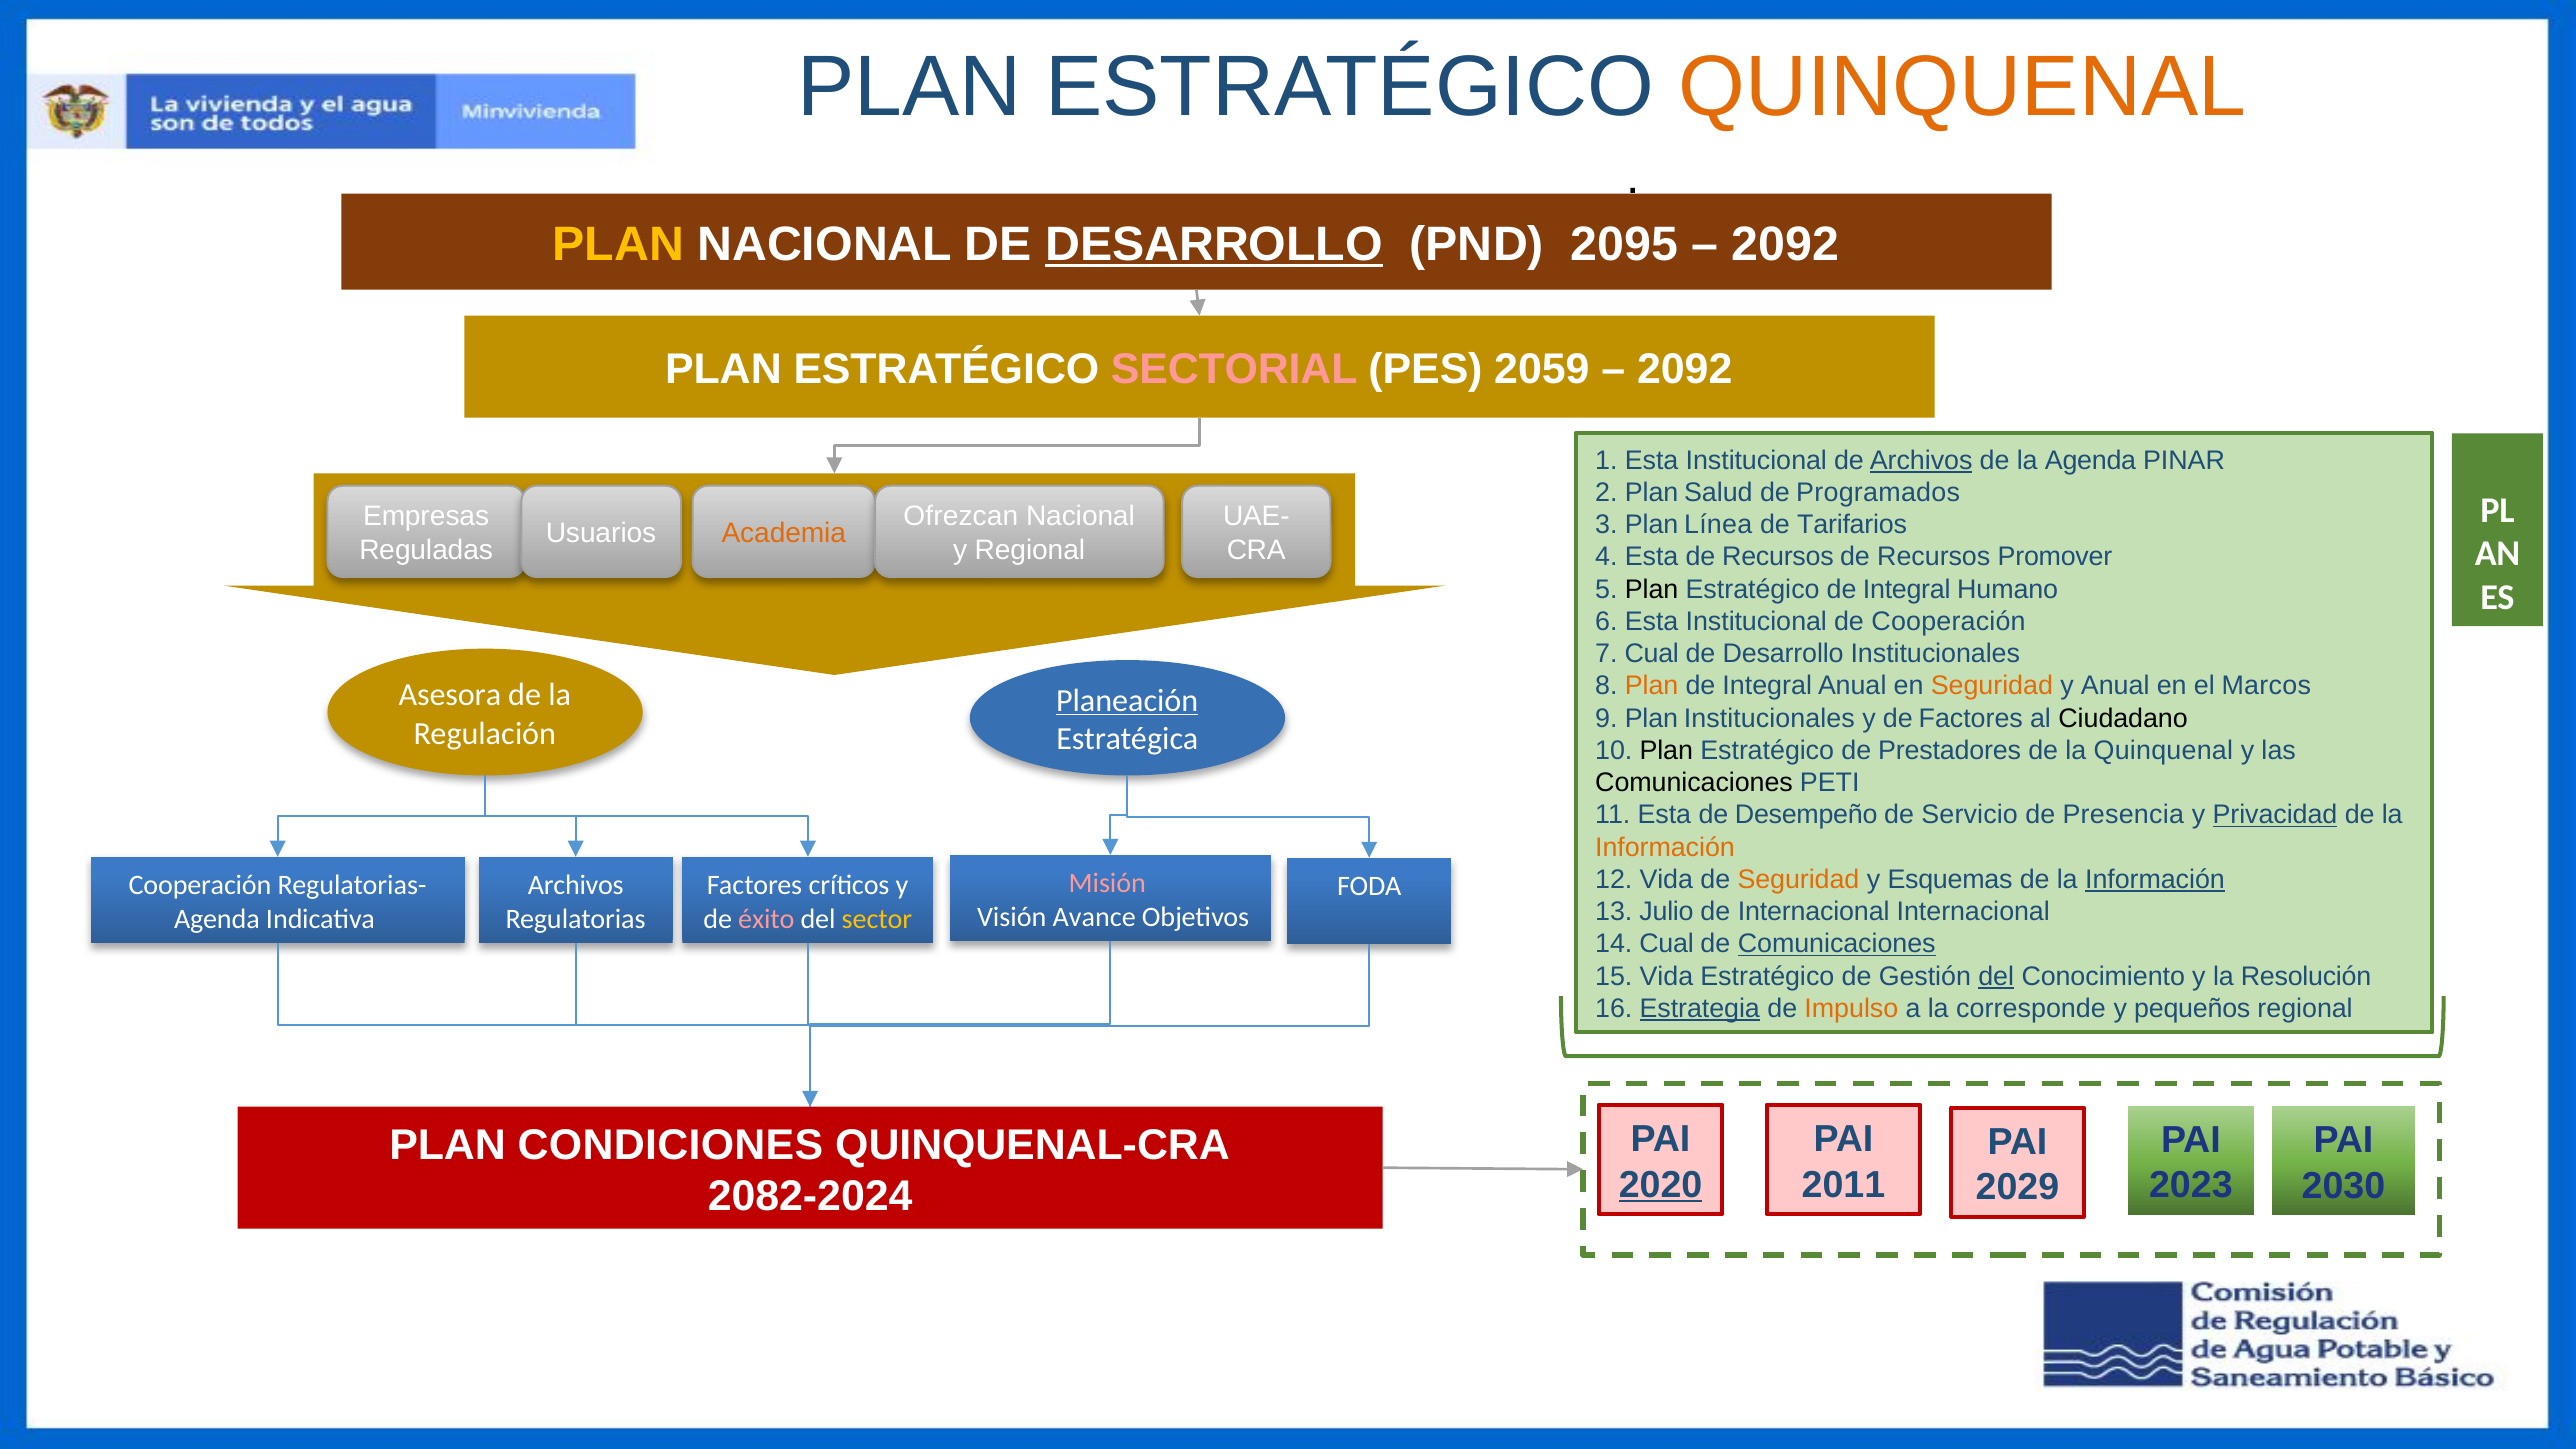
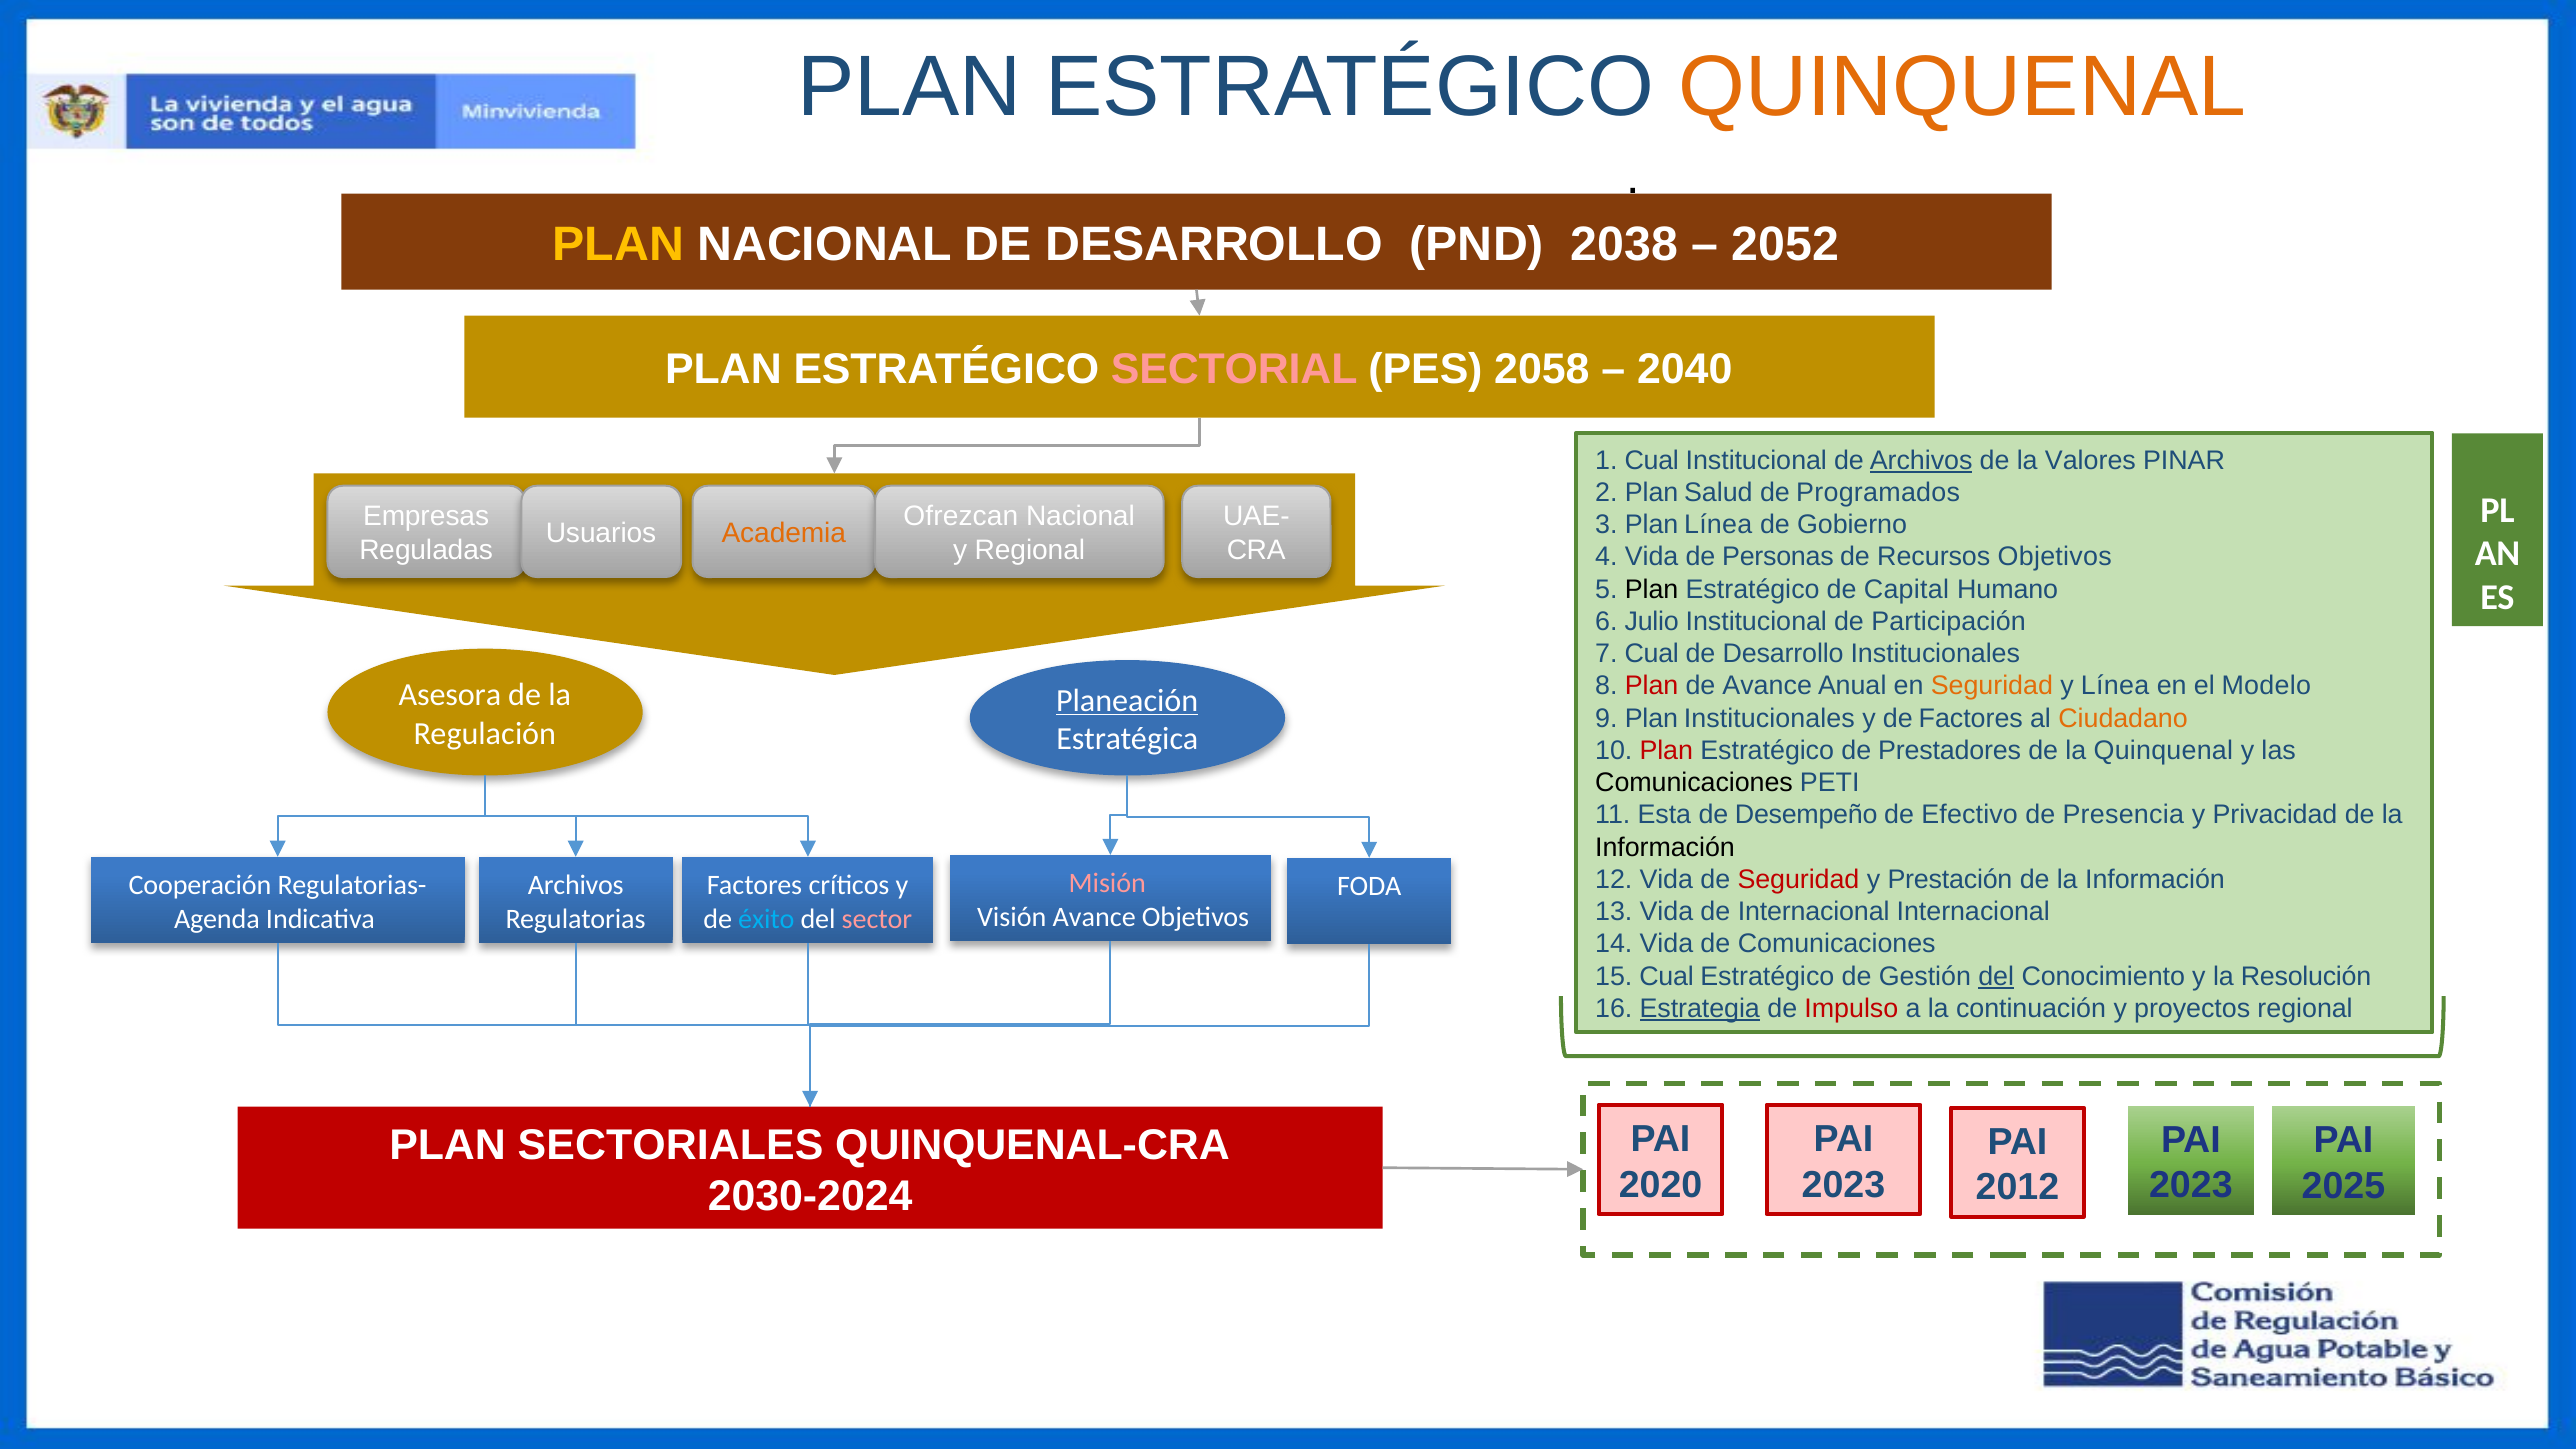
DESARROLLO underline: present -> none (1214, 245)
2095: 2095 -> 2038 (1624, 245)
2092: 2092 -> 2052 (1785, 245)
2059: 2059 -> 2058 (1542, 370)
2092: 2092 -> 2040 (1685, 370)
1 Esta: Esta -> Cual (1652, 460)
la Agenda: Agenda -> Valores (2090, 460)
Tarifarios: Tarifarios -> Gobierno (1852, 525)
4 Esta: Esta -> Vida (1652, 557)
Recursos: Recursos -> Personas (1778, 557)
Recursos Promover: Promover -> Objetivos (2055, 557)
Estratégico de Integral: Integral -> Capital (1906, 589)
6 Esta: Esta -> Julio (1652, 622)
de Cooperación: Cooperación -> Participación (1949, 622)
Plan colour: orange -> red (1652, 686)
Integral: Integral -> Avance (1767, 686)
y Anual: Anual -> Línea (2115, 686)
Marcos: Marcos -> Modelo (2266, 686)
Ciudadano colour: black -> orange (2123, 718)
Plan colour: black -> red (1666, 751)
Servicio: Servicio -> Efectivo (1970, 815)
Privacidad underline: present -> none (2275, 815)
Información colour: orange -> black (1665, 847)
Seguridad colour: orange -> red (1798, 880)
Esquemas: Esquemas -> Prestación (1950, 880)
Información underline: present -> none (2155, 880)
13 Julio: Julio -> Vida (1666, 912)
éxito colour: pink -> light blue (766, 919)
sector colour: yellow -> pink (877, 919)
14 Cual: Cual -> Vida (1666, 944)
Comunicaciones underline: present -> none (1837, 944)
15 Vida: Vida -> Cual (1667, 976)
Impulso colour: orange -> red (1851, 1009)
corresponde: corresponde -> continuación (2031, 1009)
pequeños: pequeños -> proyectos (2192, 1009)
CONDICIONES: CONDICIONES -> SECTORIALES (671, 1145)
2020 underline: present -> none (1661, 1185)
2011: 2011 -> 2023 (1843, 1185)
2030: 2030 -> 2025 (2343, 1186)
2029: 2029 -> 2012 (2017, 1187)
2082-2024: 2082-2024 -> 2030-2024 (810, 1196)
